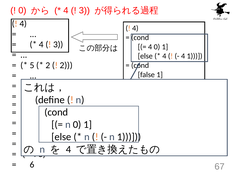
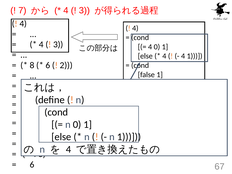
0: 0 -> 7 (22, 10)
5: 5 -> 8 (32, 65)
2: 2 -> 6 (48, 65)
